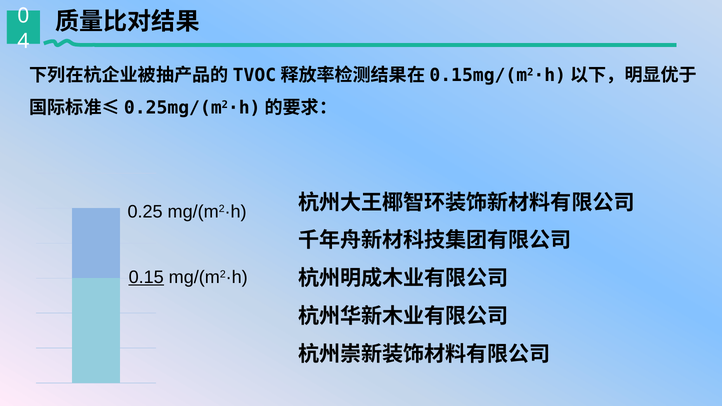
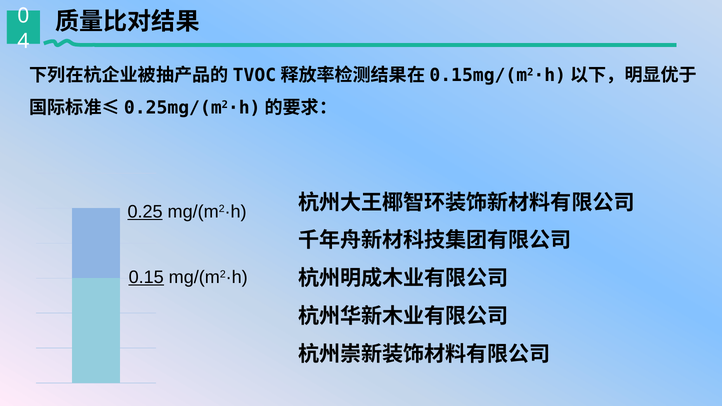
0.25 underline: none -> present (145, 212)
